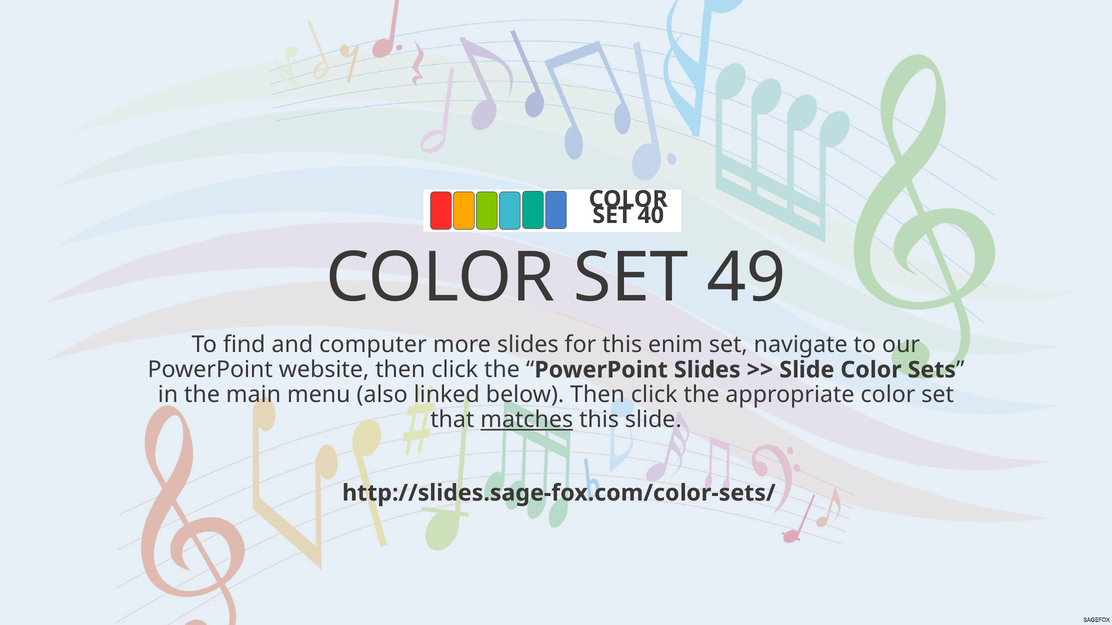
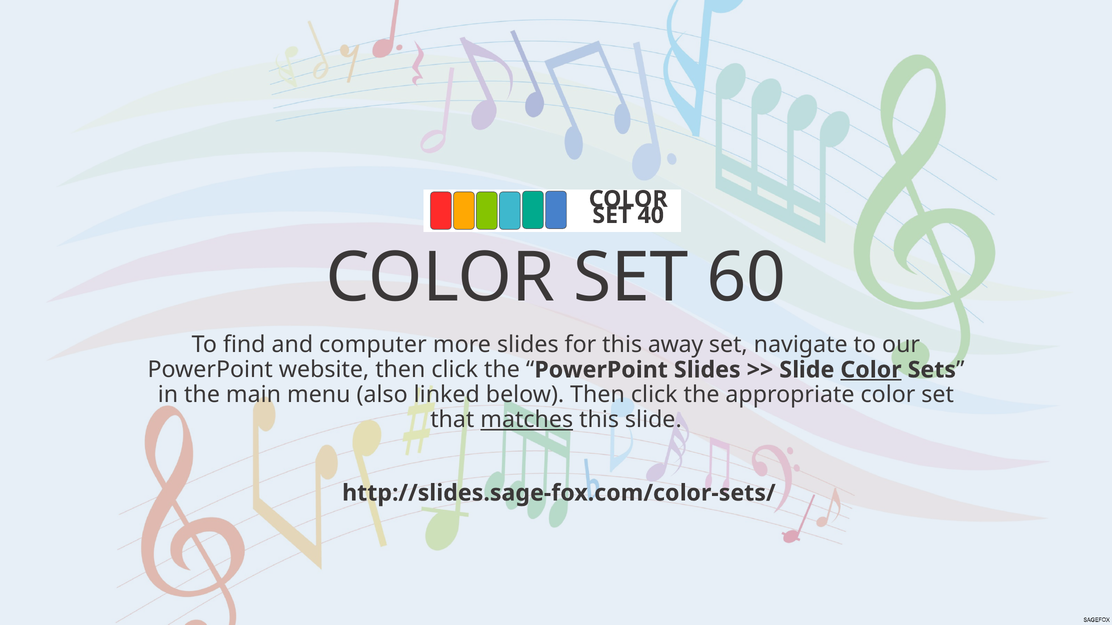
49: 49 -> 60 (746, 278)
enim: enim -> away (676, 345)
Color underline: none -> present (871, 370)
